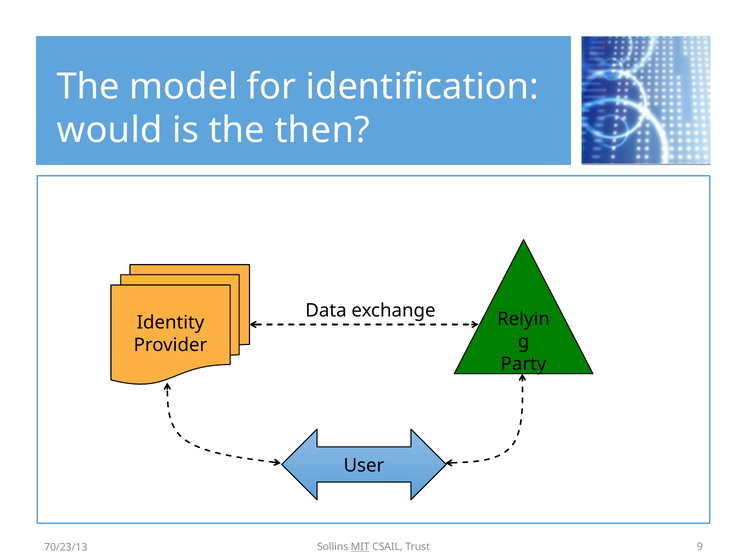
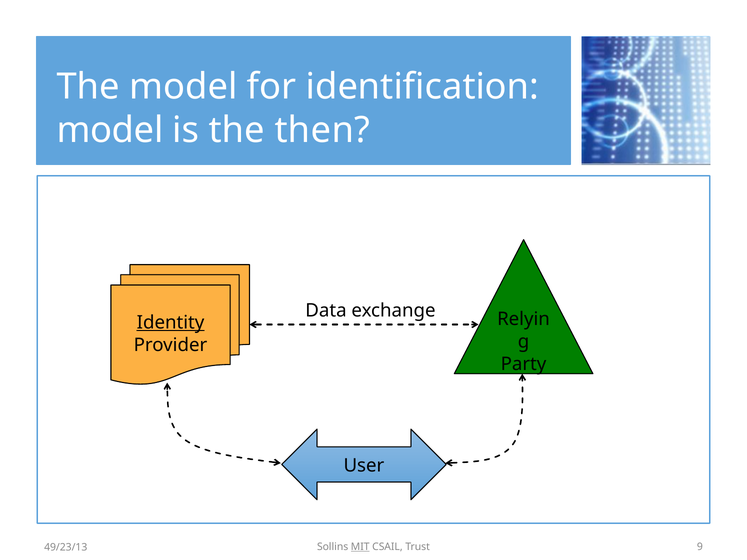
would: would -> model (110, 130)
Identity underline: none -> present (171, 323)
70/23/13: 70/23/13 -> 49/23/13 (66, 548)
